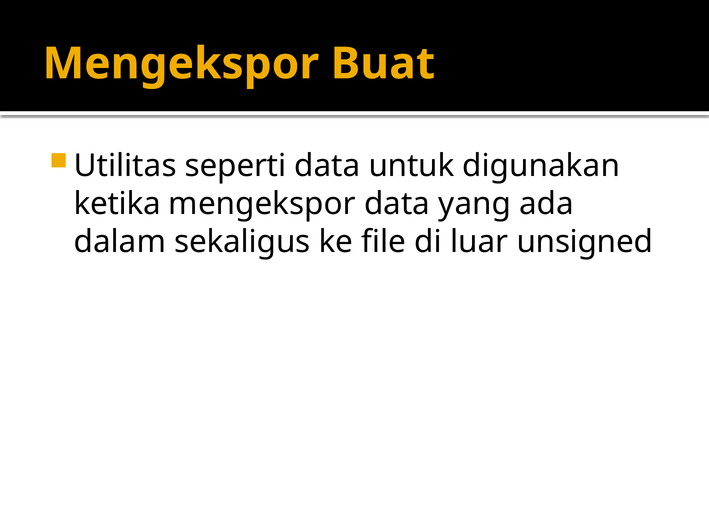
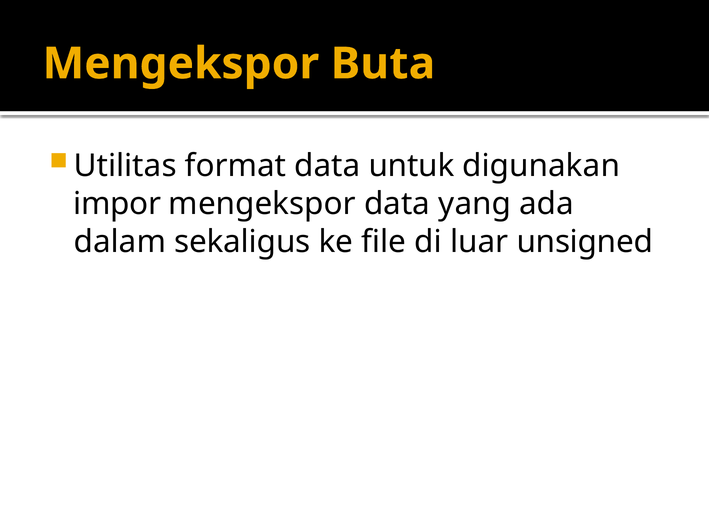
Buat: Buat -> Buta (383, 64)
seperti: seperti -> format (235, 166)
ketika: ketika -> impor (117, 204)
